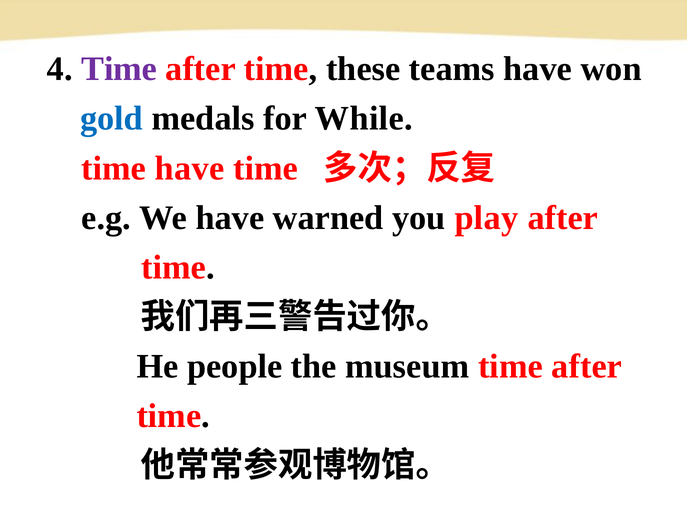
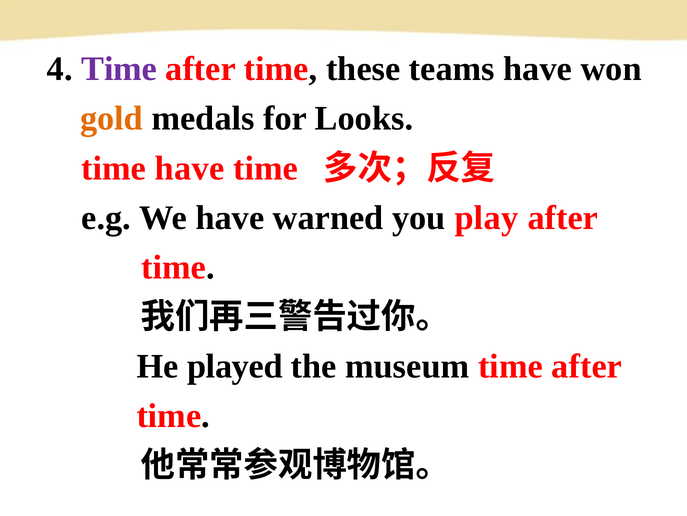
gold colour: blue -> orange (112, 118)
While: While -> Looks (364, 118)
people: people -> played (235, 366)
